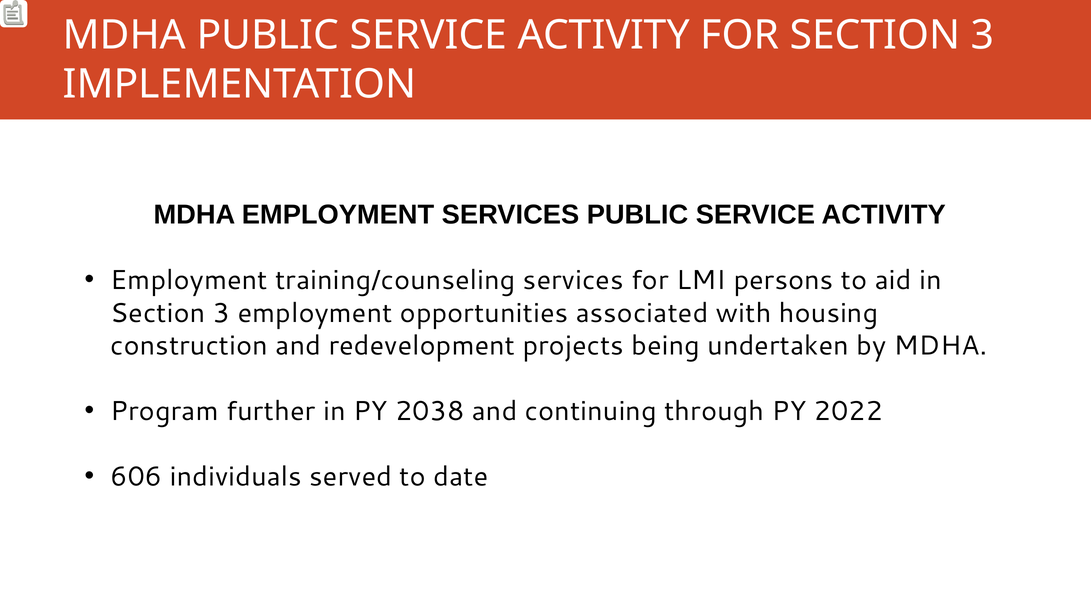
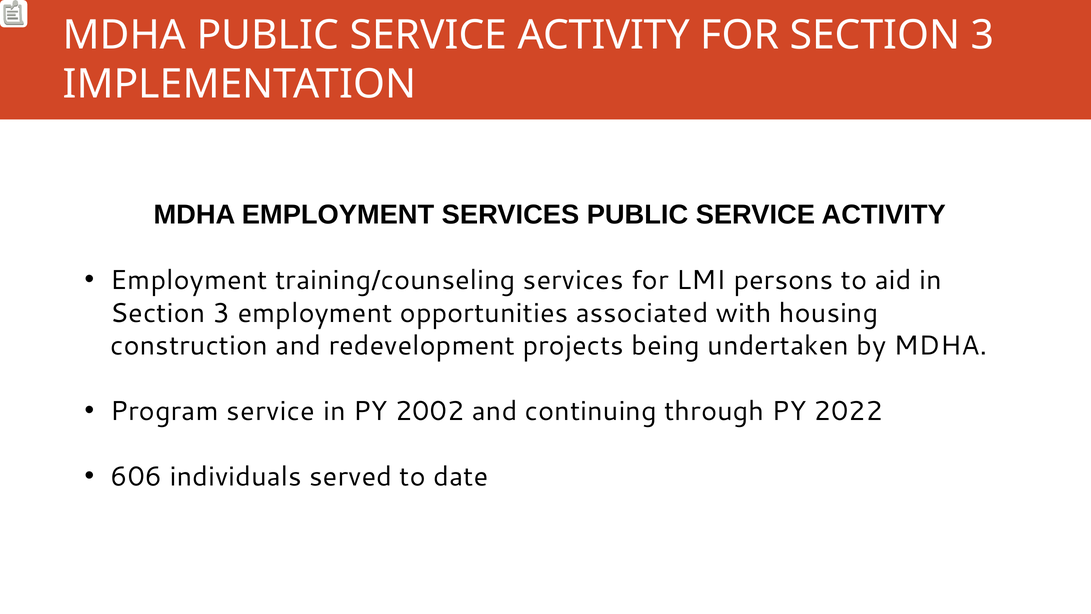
Program further: further -> service (271, 411)
2038: 2038 -> 2002 (430, 411)
